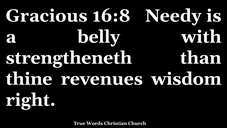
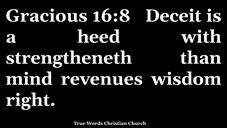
Needy: Needy -> Deceit (173, 16)
belly: belly -> heed (99, 37)
thine: thine -> mind (29, 79)
